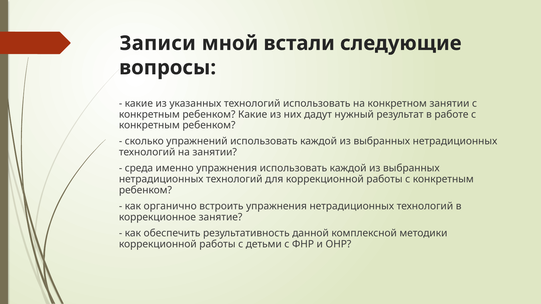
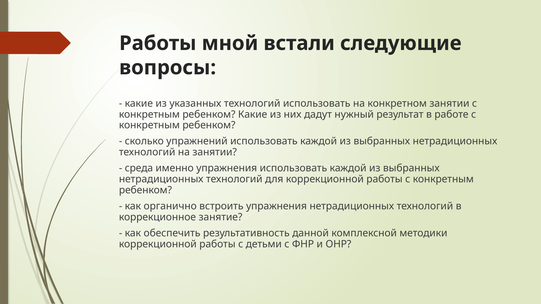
Записи: Записи -> Работы (158, 43)
